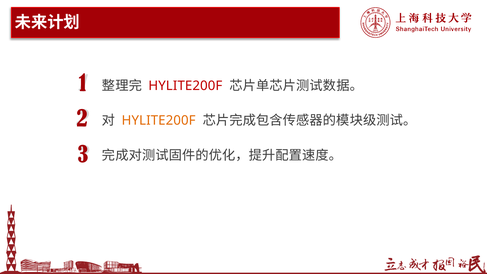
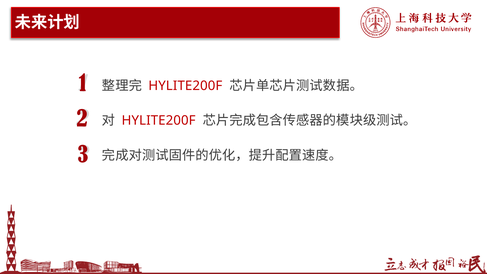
HYLITE200F colour: orange -> red (159, 121)
